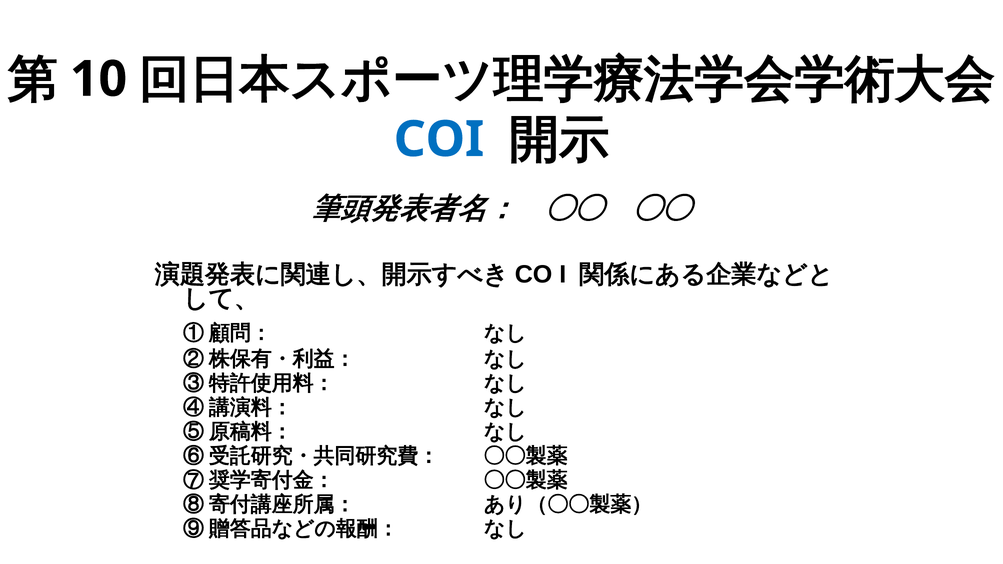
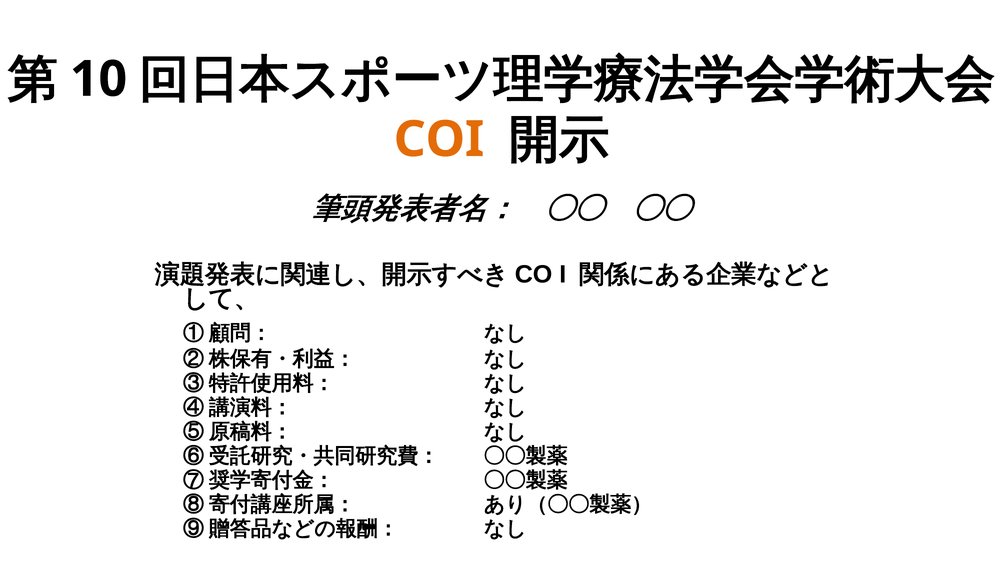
COI colour: blue -> orange (439, 140)
